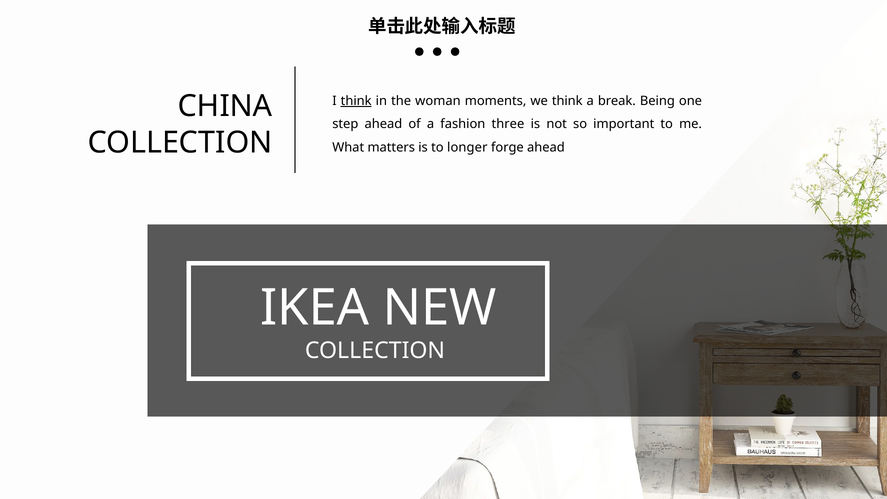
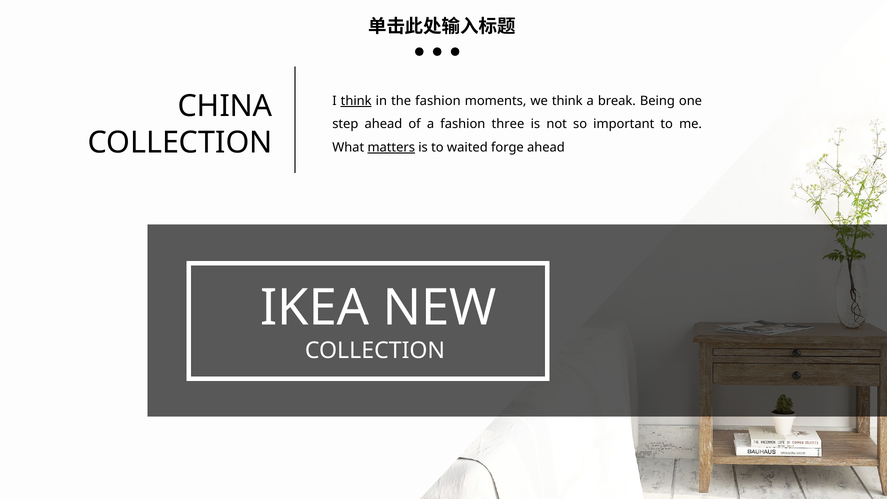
the woman: woman -> fashion (438, 101)
matters underline: none -> present (391, 147)
longer: longer -> waited (467, 147)
